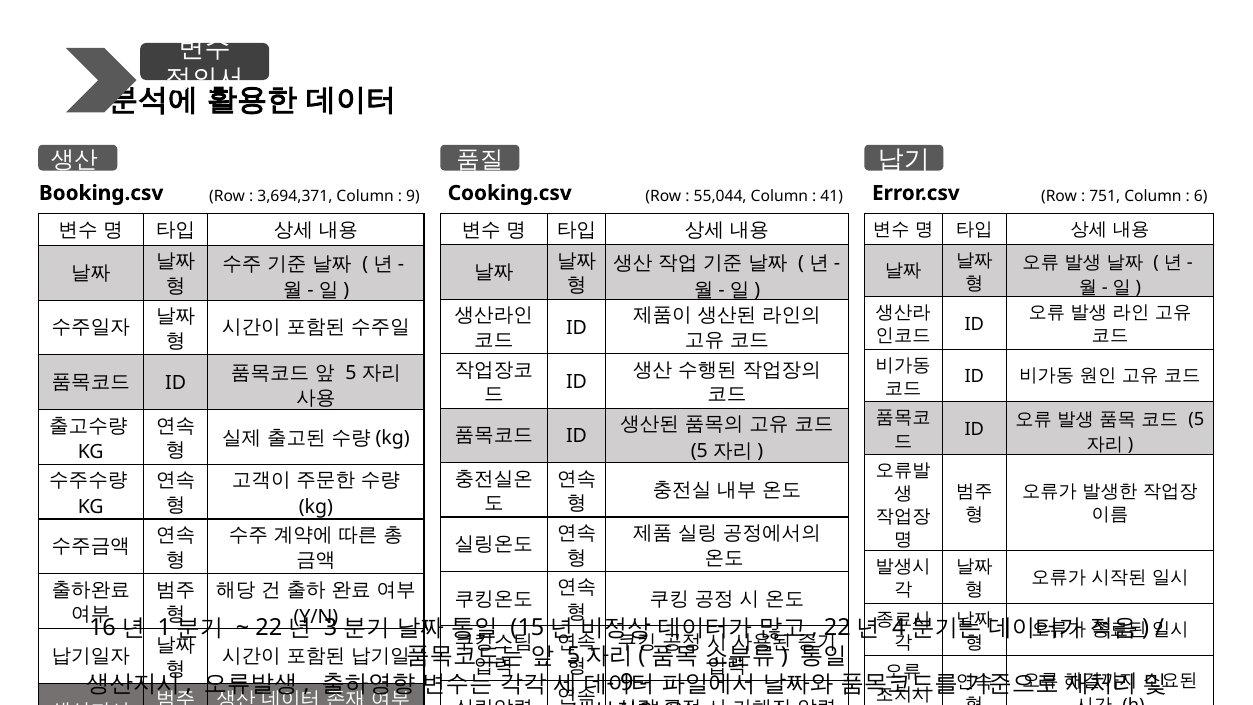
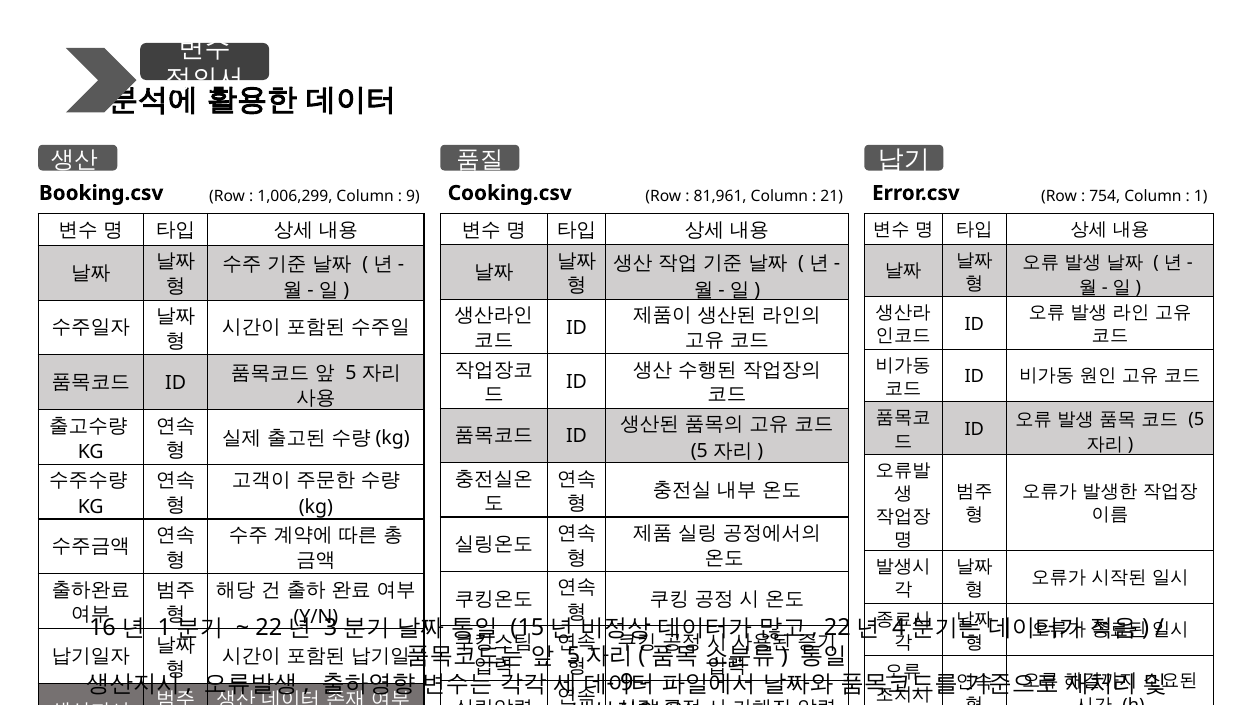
55,044: 55,044 -> 81,961 (720, 196)
41: 41 -> 21 (832, 196)
751: 751 -> 754 (1105, 196)
6: 6 -> 1 (1201, 196)
3,694,371: 3,694,371 -> 1,006,299 (295, 196)
